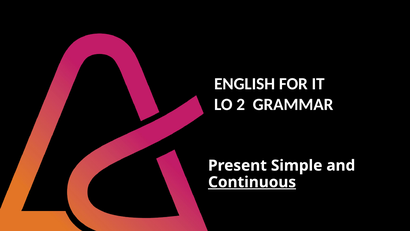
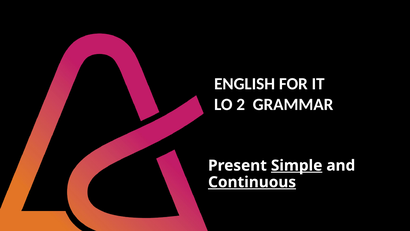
Simple underline: none -> present (297, 165)
